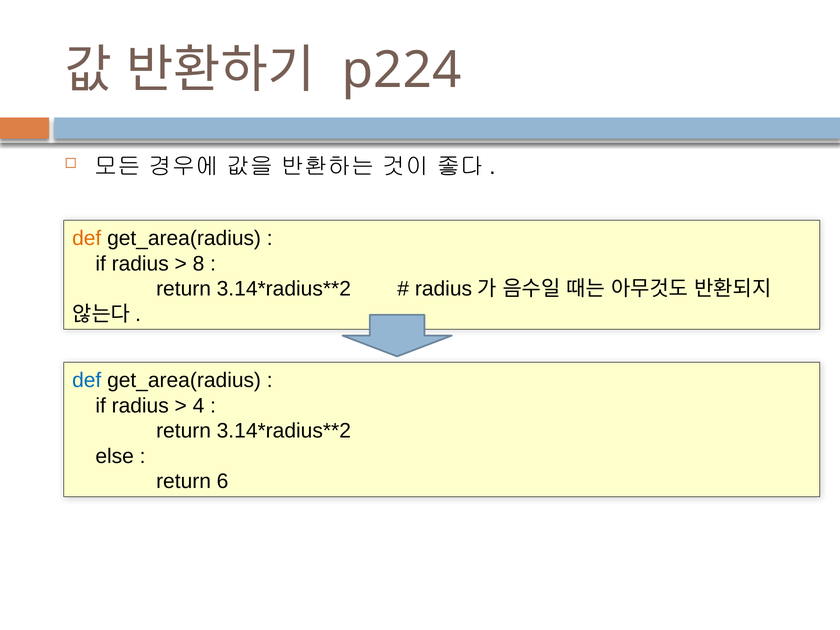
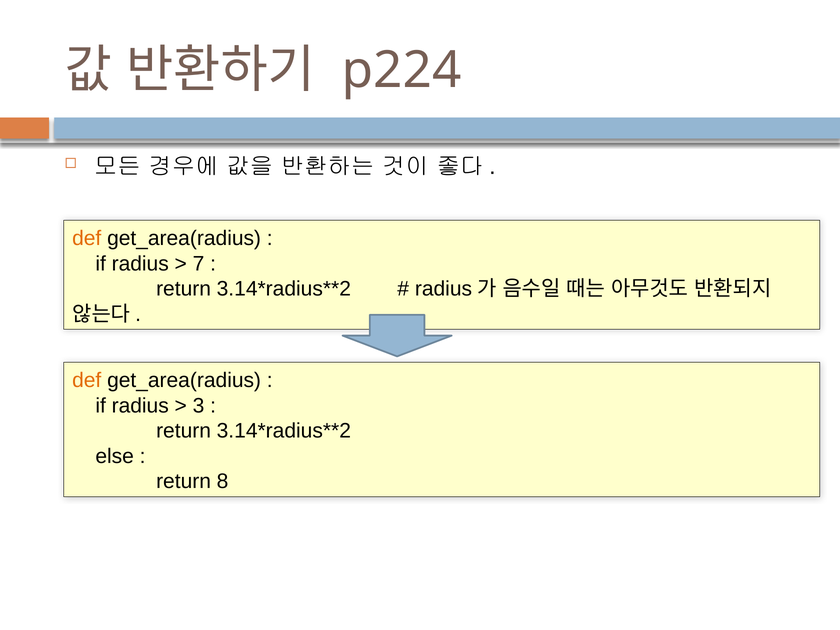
8: 8 -> 7 (199, 264)
def colour: blue -> orange (87, 381)
4: 4 -> 3 (199, 406)
6: 6 -> 8 (223, 481)
